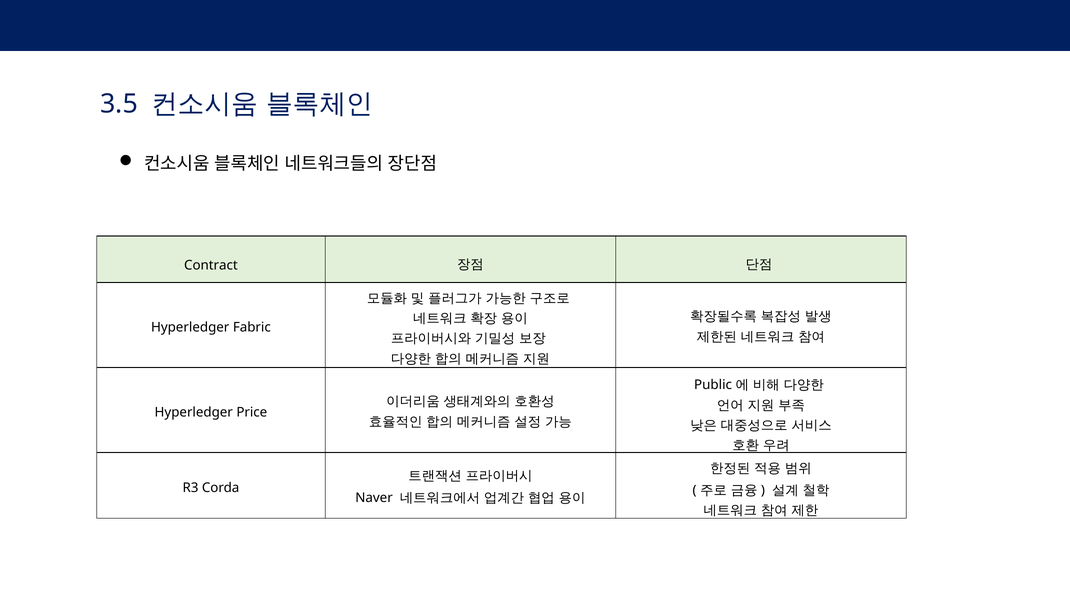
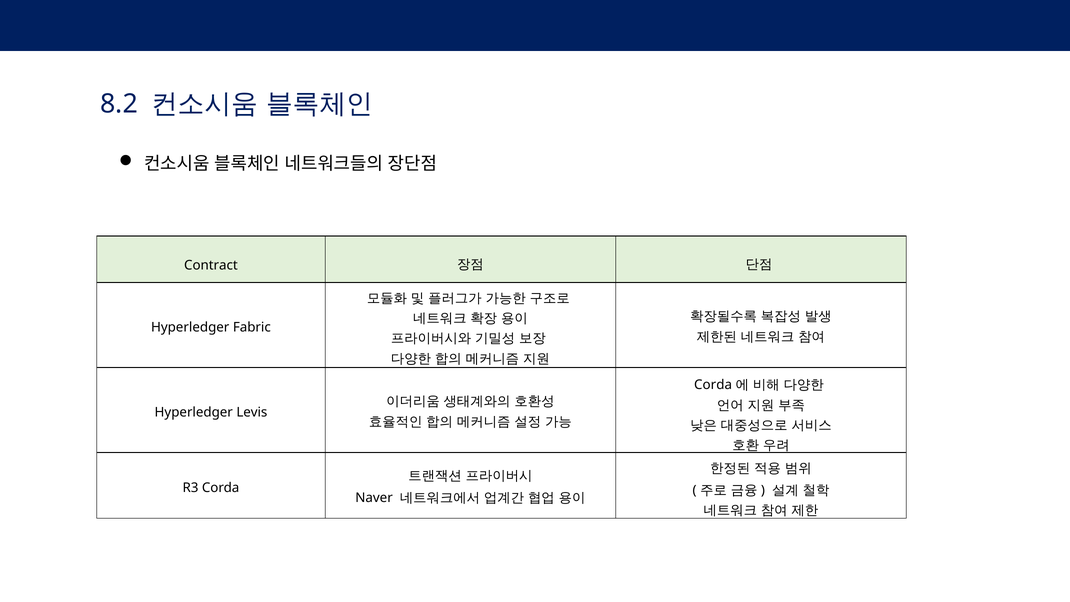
3.5: 3.5 -> 8.2 (119, 104)
Public: Public -> Corda (713, 385)
Price: Price -> Levis (252, 412)
